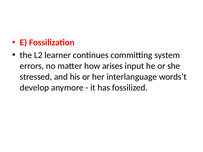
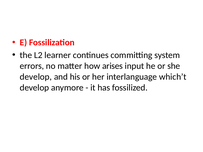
stressed: stressed -> develop (36, 77)
words’t: words’t -> which’t (173, 77)
